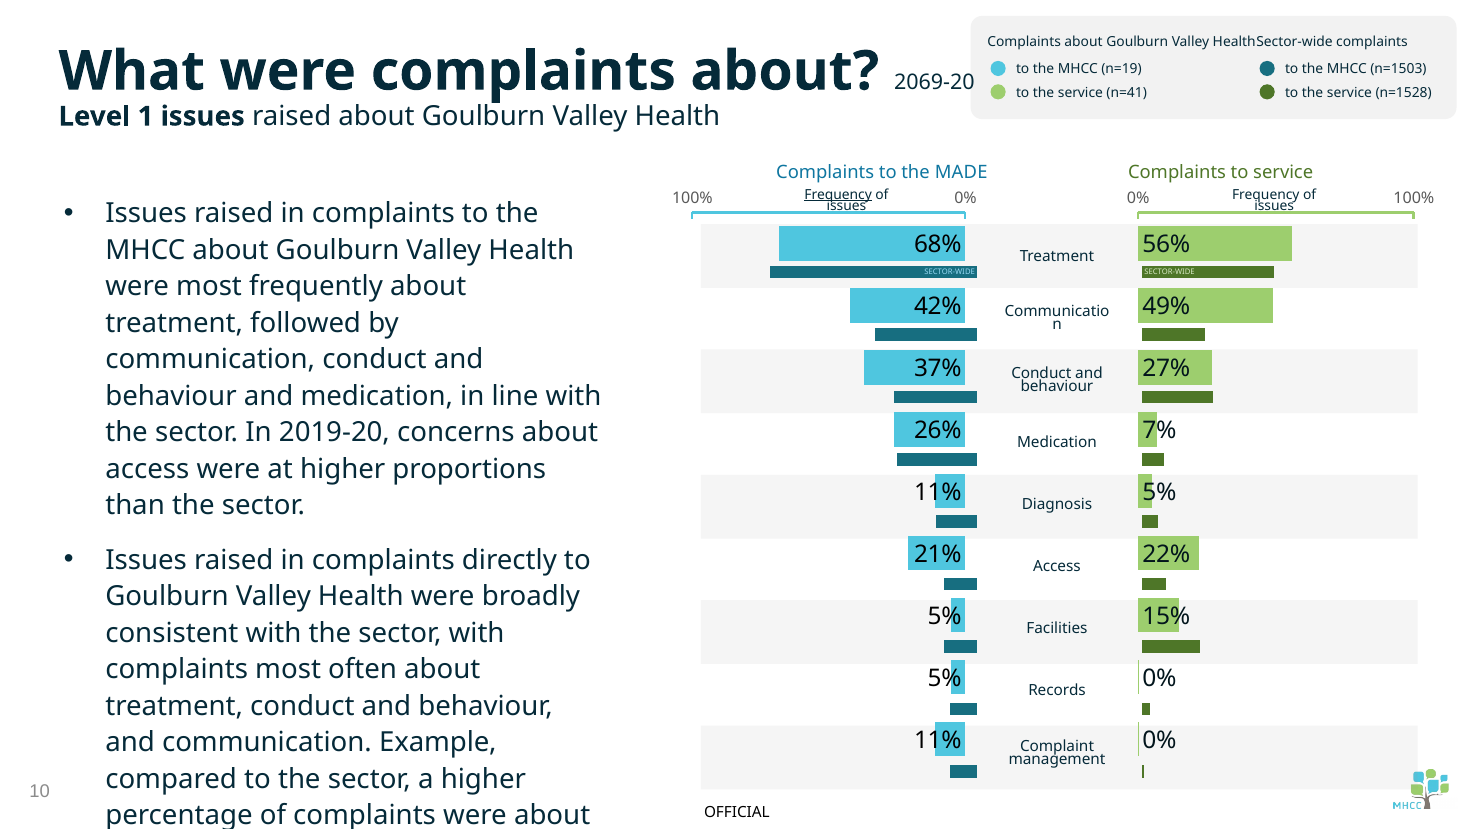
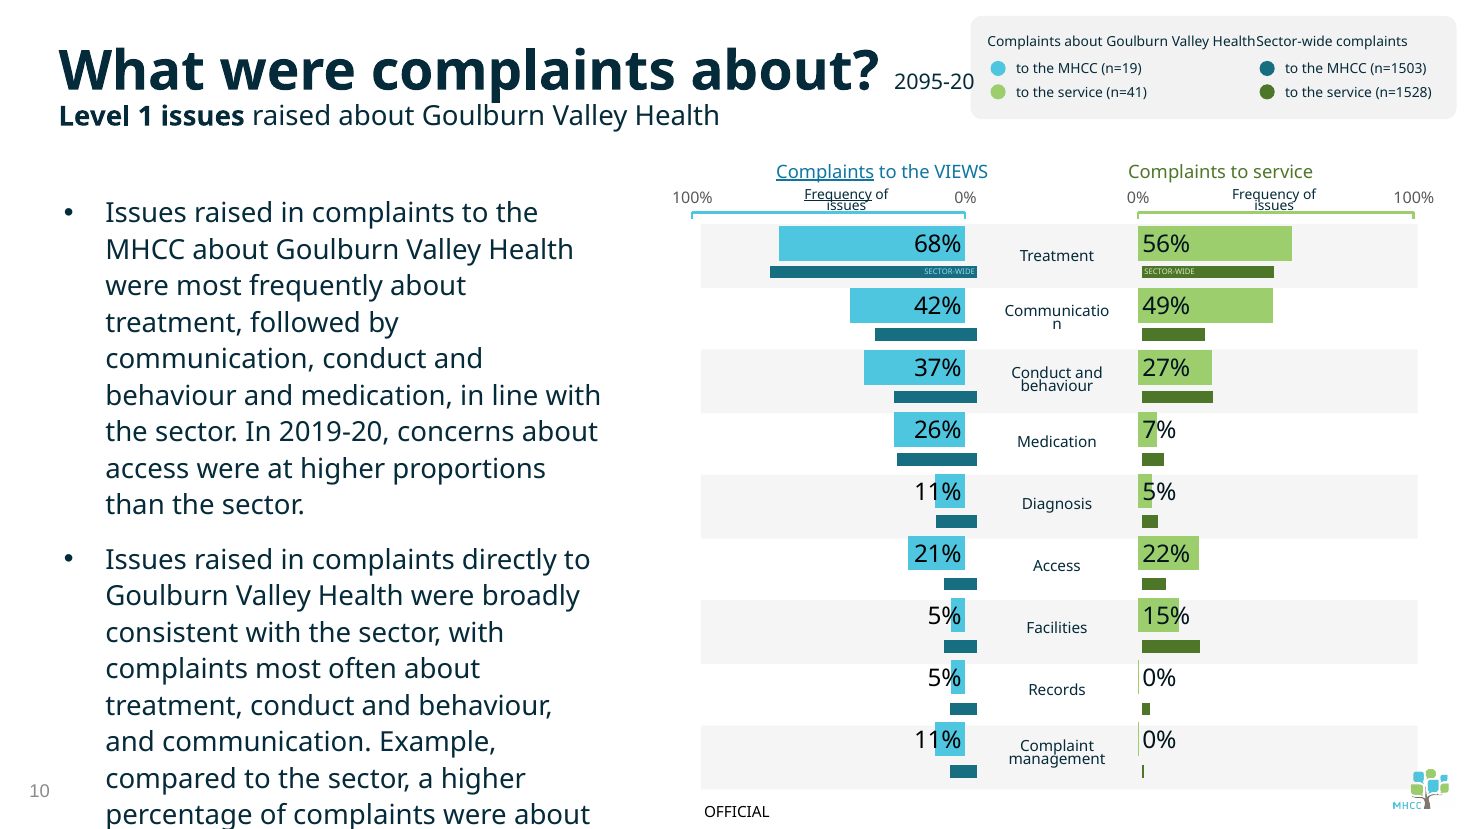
2069-20: 2069-20 -> 2095-20 (934, 83)
Complaints underline: none -> present (825, 172)
MADE: MADE -> VIEWS (961, 172)
